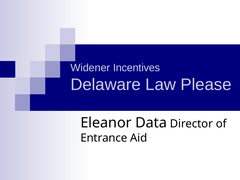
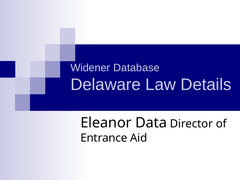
Incentives: Incentives -> Database (136, 68)
Please: Please -> Details (206, 85)
